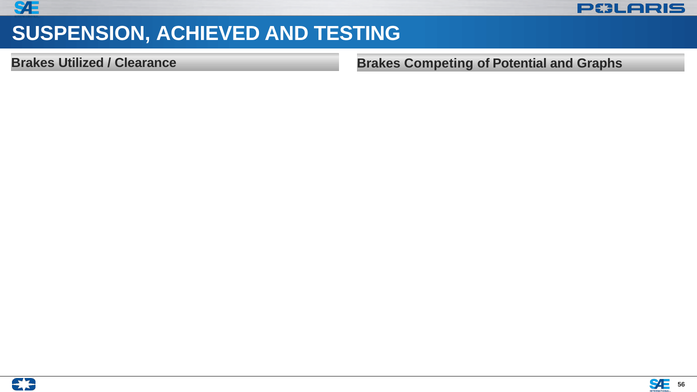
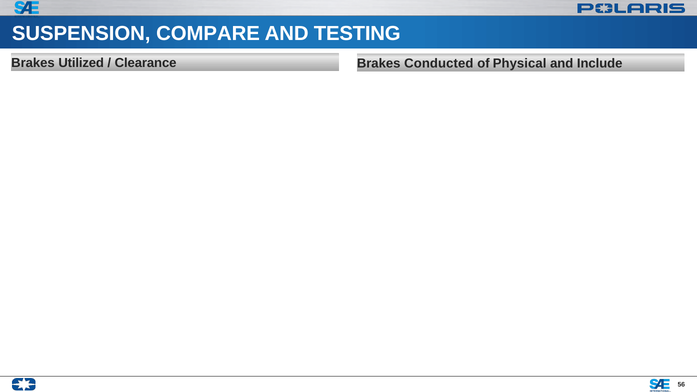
ACHIEVED: ACHIEVED -> COMPARE (208, 34)
Competing: Competing -> Conducted (439, 64)
Potential: Potential -> Physical (520, 64)
Graphs: Graphs -> Include (600, 64)
